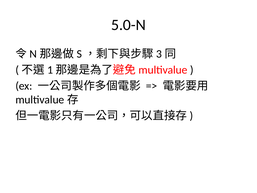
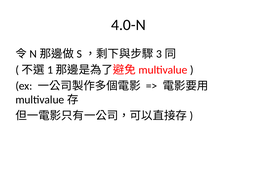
5.0-N: 5.0-N -> 4.0-N (128, 25)
